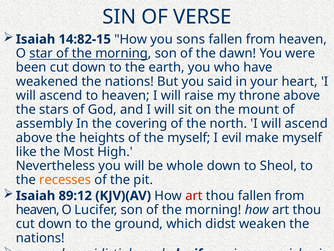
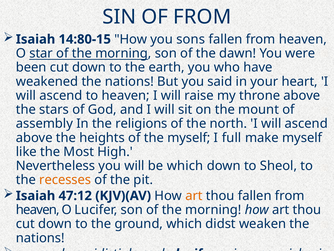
OF VERSE: VERSE -> FROM (202, 17)
14:82-15: 14:82-15 -> 14:80-15 (85, 39)
covering: covering -> religions (141, 123)
evil: evil -> full (232, 137)
be whole: whole -> which (185, 166)
89:12: 89:12 -> 47:12 (75, 195)
art colour: red -> orange (194, 195)
